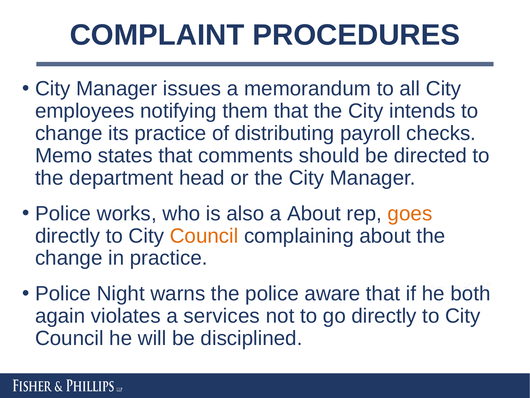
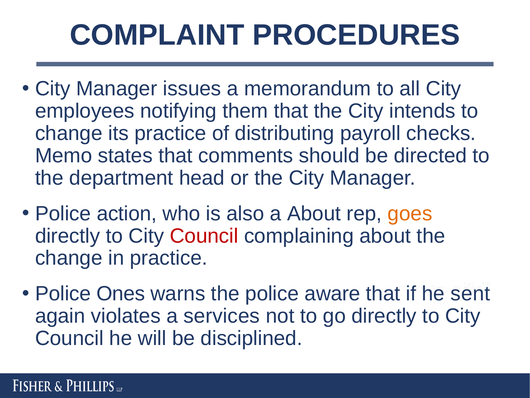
works: works -> action (127, 213)
Council colour: orange -> red (204, 236)
Night: Night -> Ones (121, 293)
both: both -> sent (470, 293)
